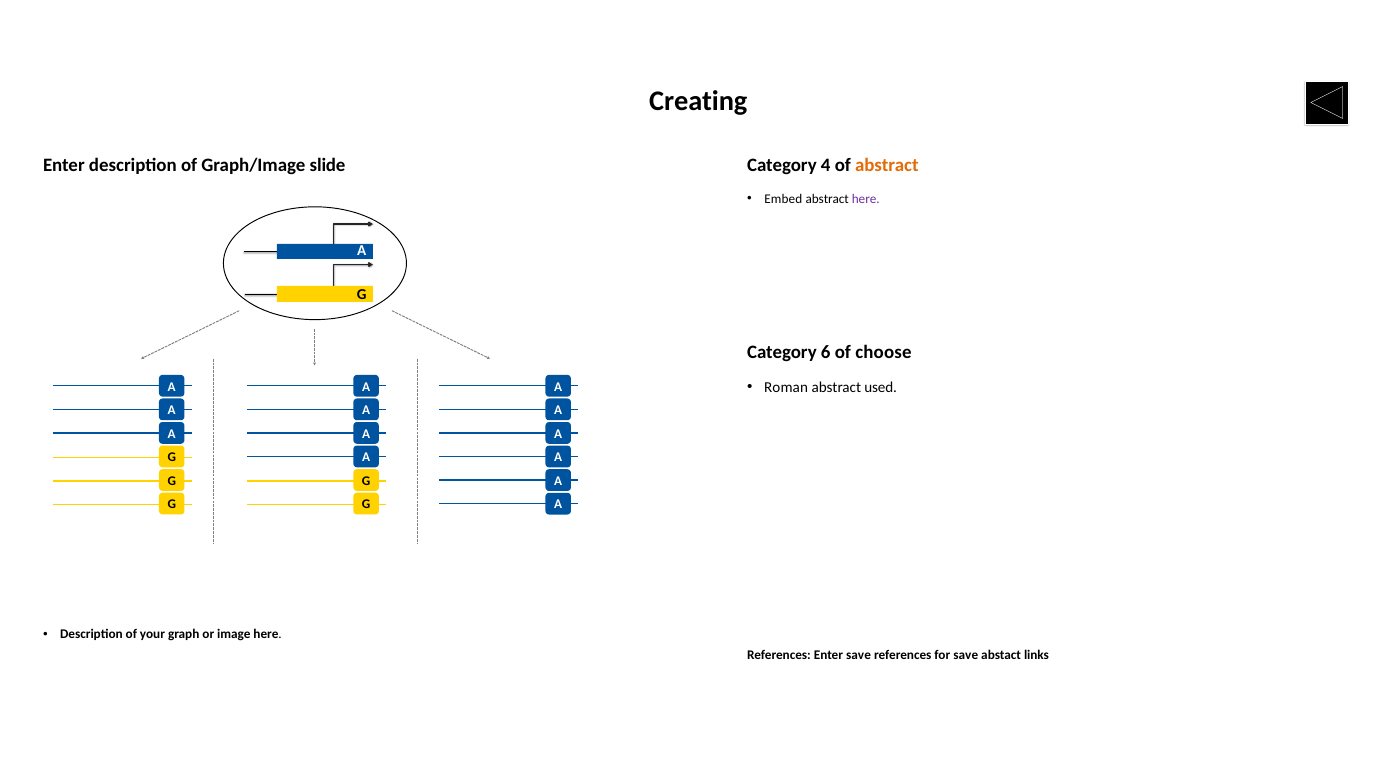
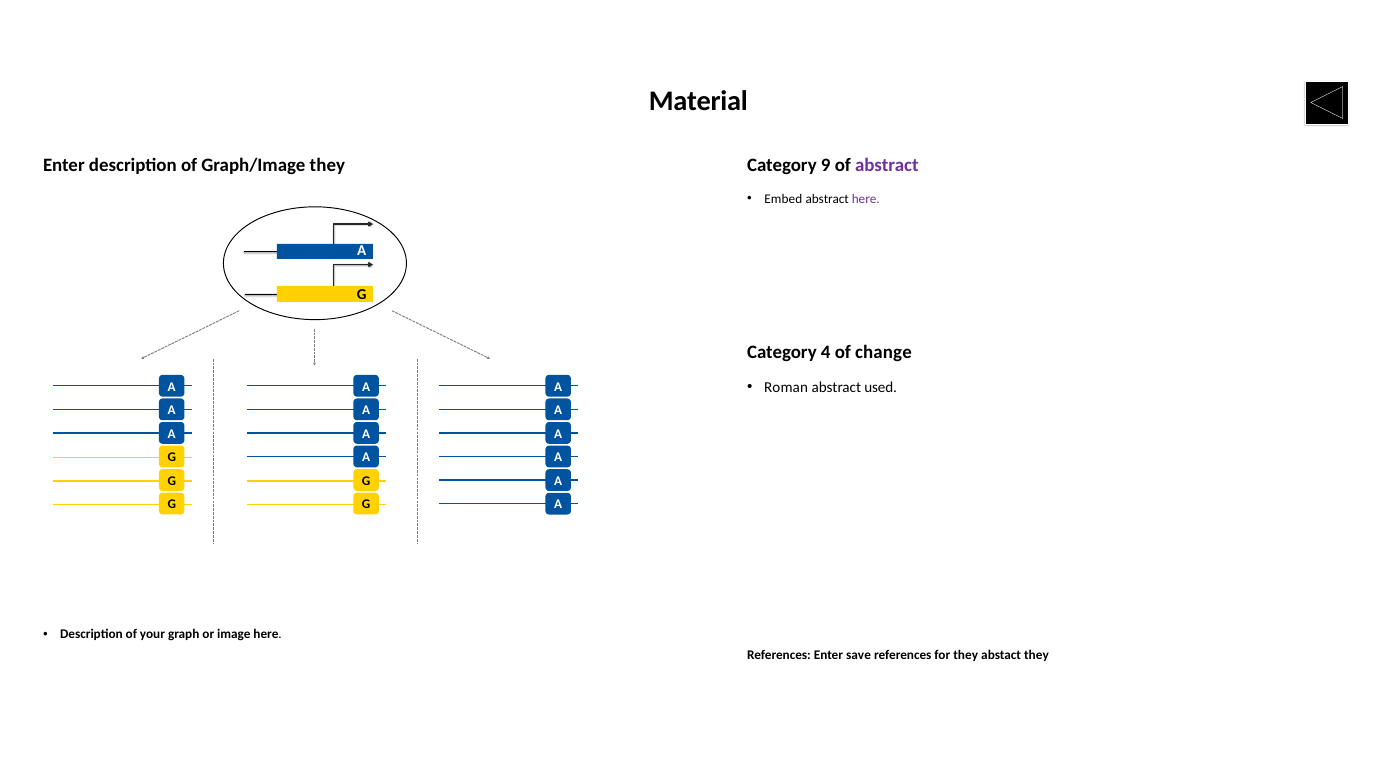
Creating: Creating -> Material (698, 102)
Graph/Image slide: slide -> they (327, 165)
4: 4 -> 9 (826, 165)
abstract colour: orange -> purple (887, 165)
6: 6 -> 4 (826, 352)
choose: choose -> change (884, 352)
for save: save -> they (966, 656)
abstact links: links -> they (1036, 656)
